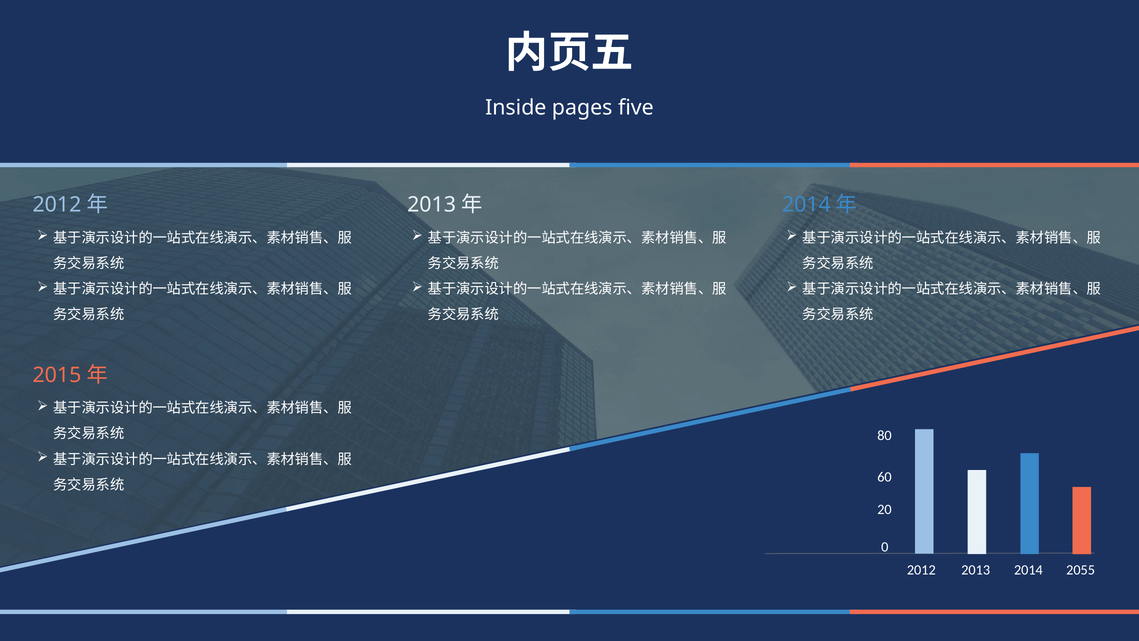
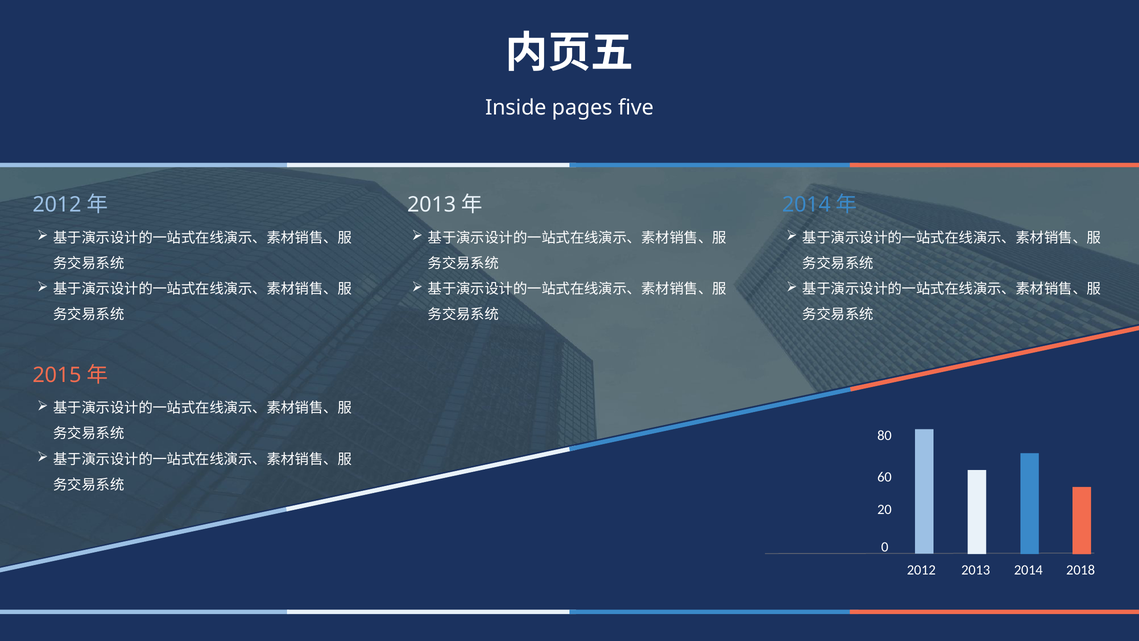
2055: 2055 -> 2018 (1081, 570)
